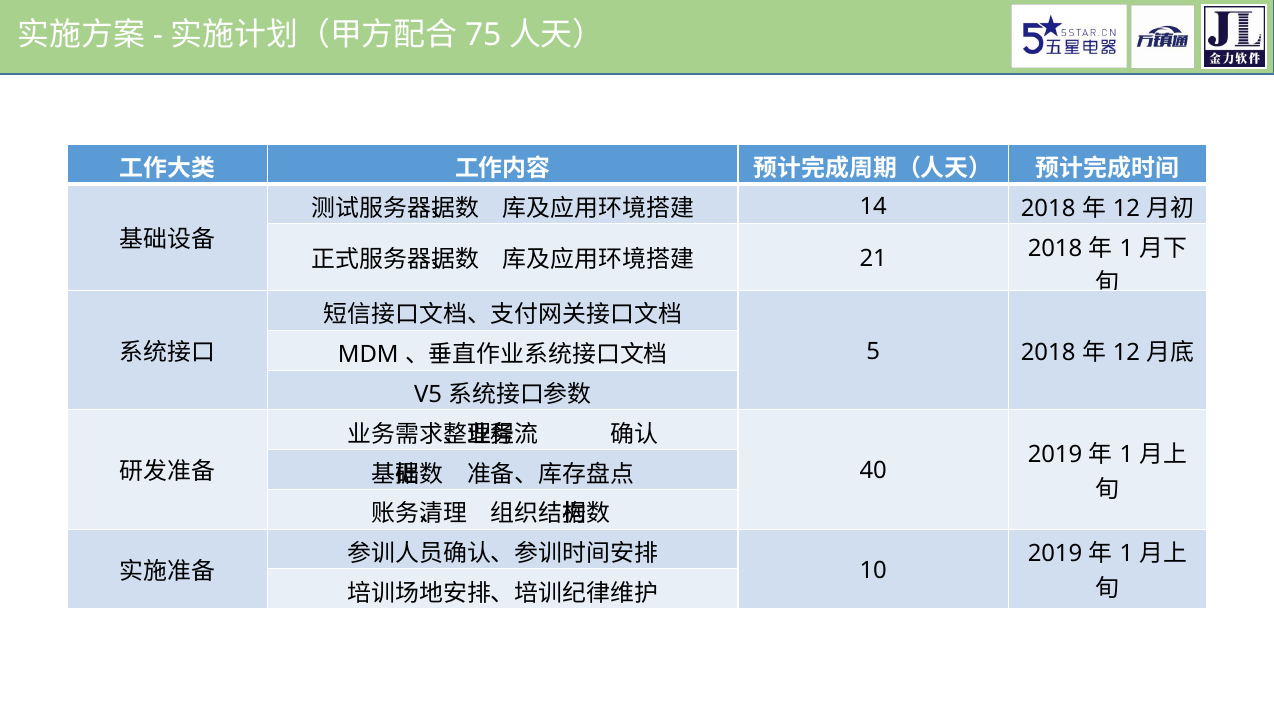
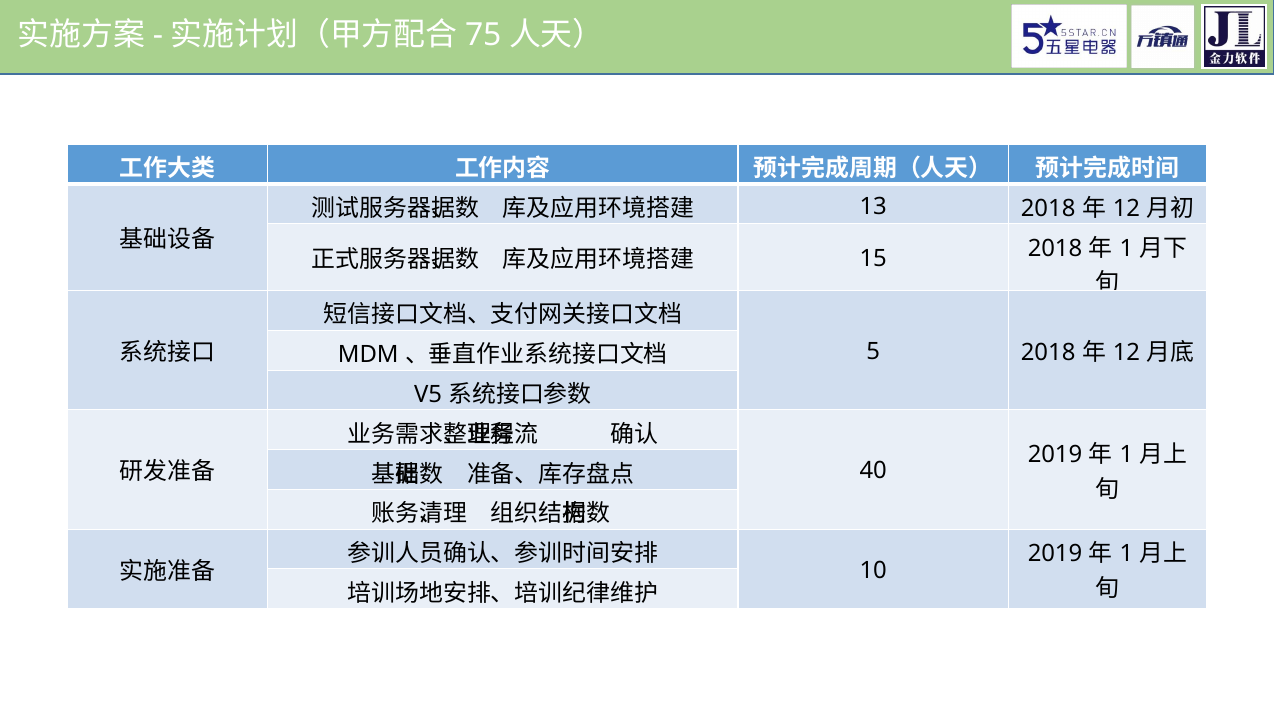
14: 14 -> 13 (873, 206)
21: 21 -> 15 (873, 259)
